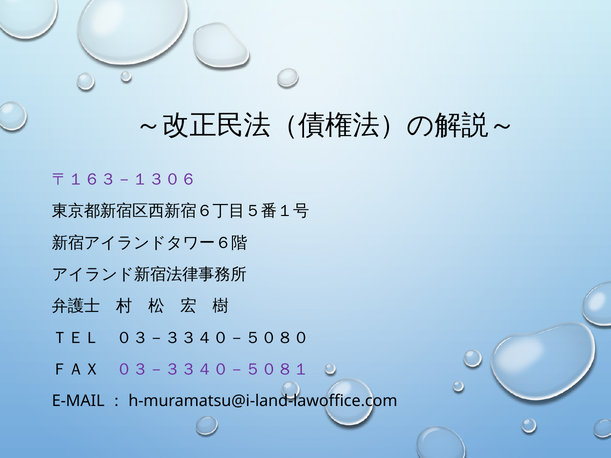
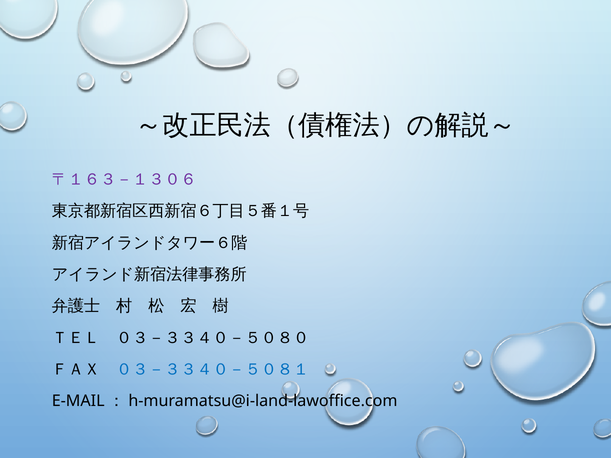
０３－３３４０－５０８１ colour: purple -> blue (213, 370)
